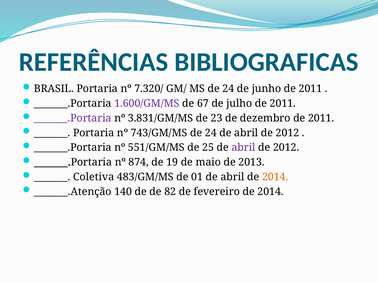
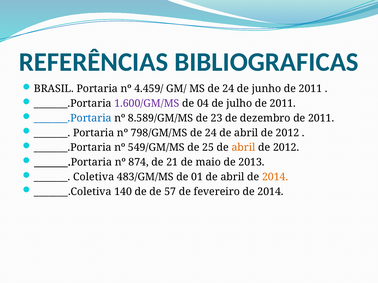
7.320/: 7.320/ -> 4.459/ (149, 89)
67: 67 -> 04 (203, 104)
_______.Portaria colour: purple -> blue (73, 118)
3.831/GM/MS: 3.831/GM/MS -> 8.589/GM/MS (161, 118)
743/GM/MS: 743/GM/MS -> 798/GM/MS (159, 133)
551/GM/MS: 551/GM/MS -> 549/GM/MS (156, 148)
abril colour: purple -> orange (243, 148)
19: 19 -> 21 (172, 163)
_______.Atenção: _______.Atenção -> _______.Coletiva (73, 192)
82: 82 -> 57 (170, 192)
